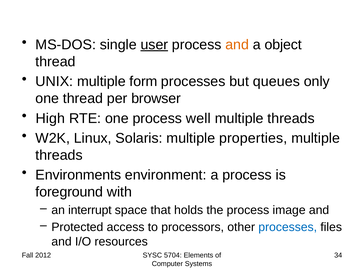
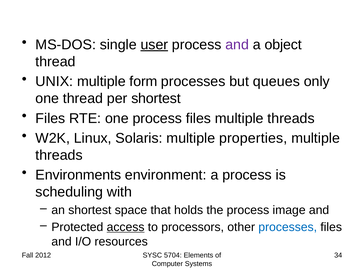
and colour: orange -> purple (237, 45)
per browser: browser -> shortest (156, 98)
High: High -> Files (50, 118)
process well: well -> files (198, 118)
foreground: foreground -> scheduling (69, 192)
an interrupt: interrupt -> shortest (90, 210)
access underline: none -> present (126, 227)
